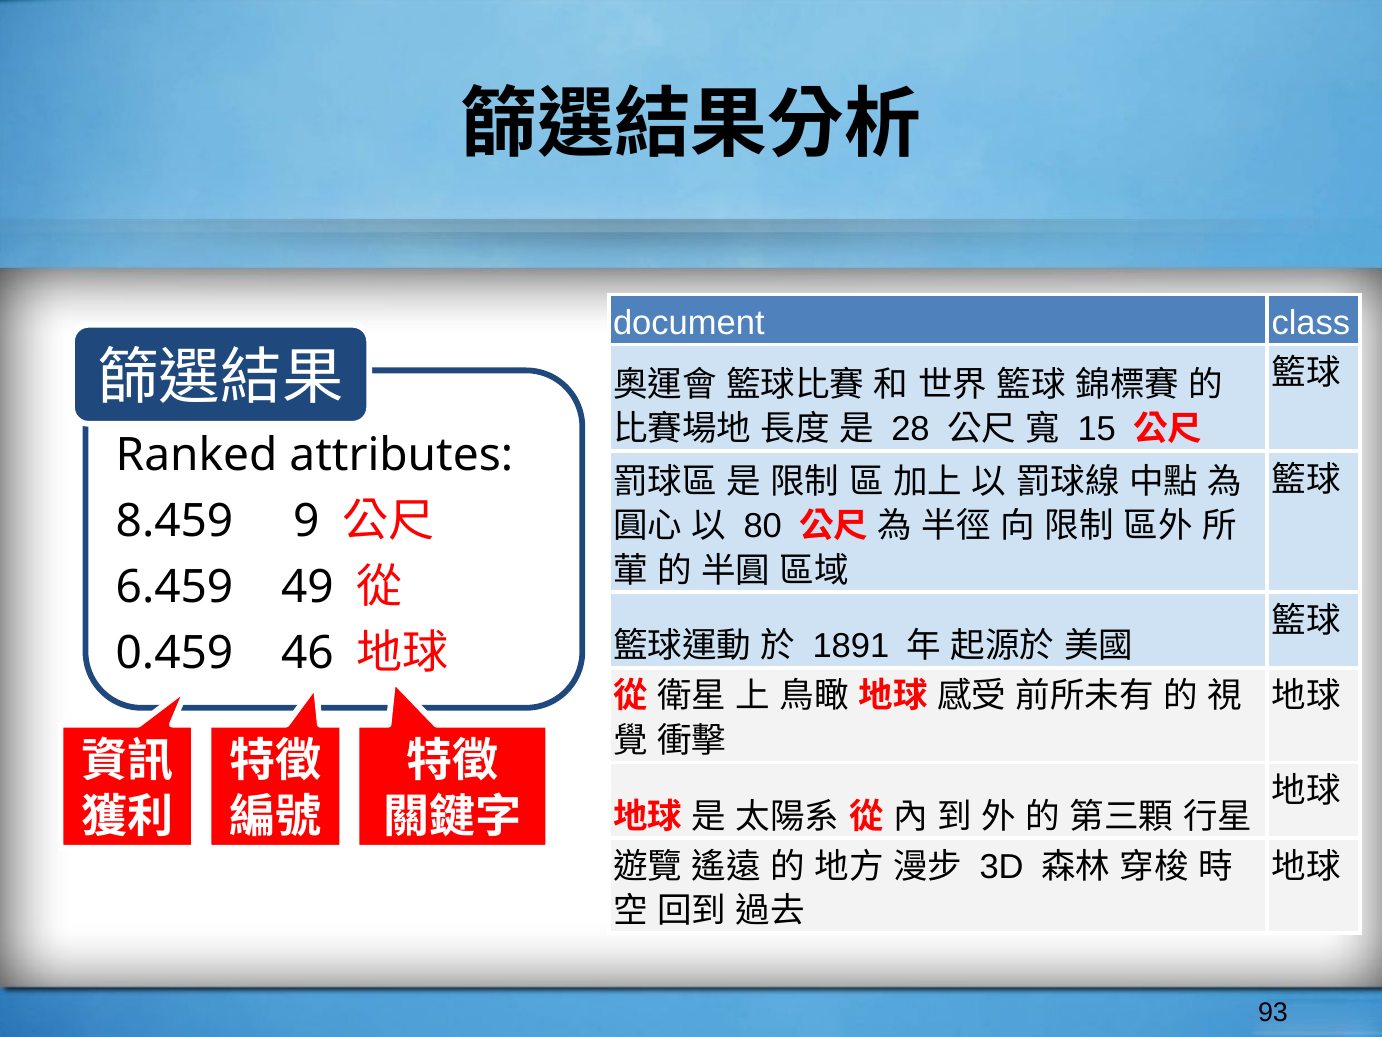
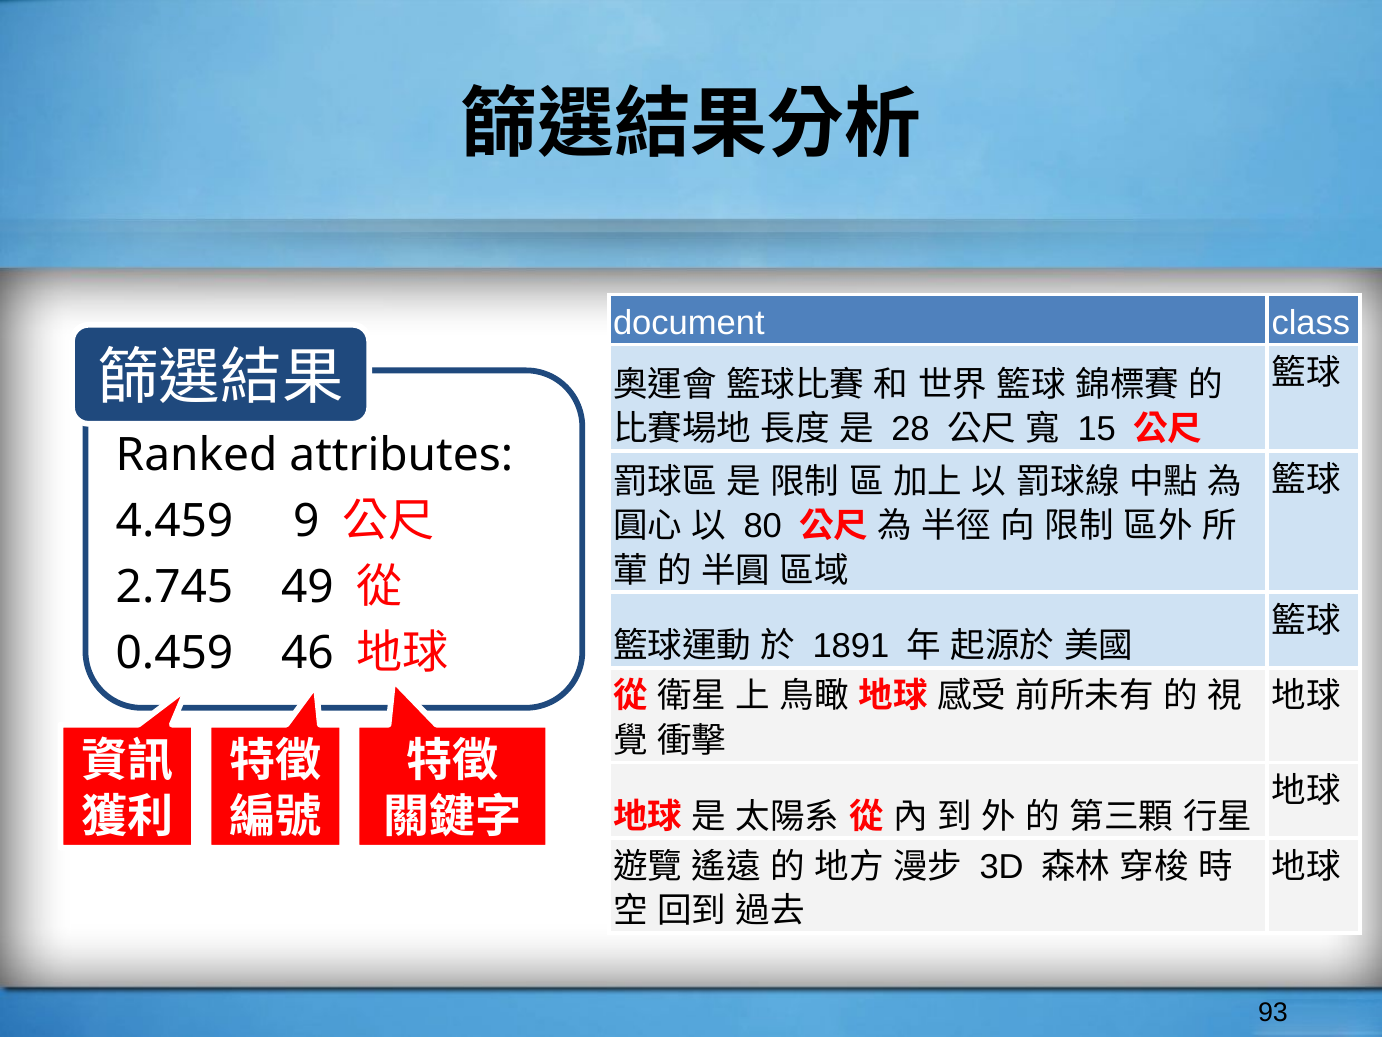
8.459: 8.459 -> 4.459 (174, 521)
6.459: 6.459 -> 2.745 (174, 587)
